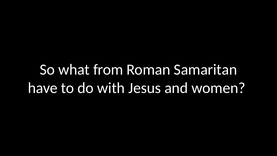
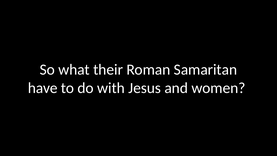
from: from -> their (108, 70)
